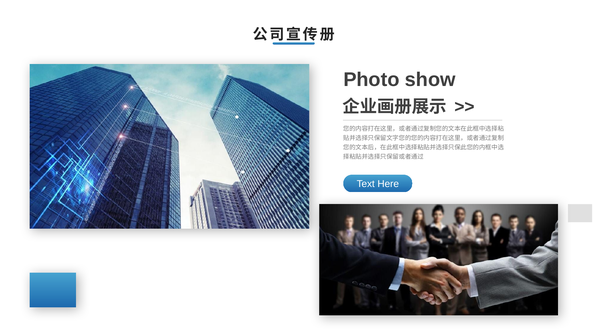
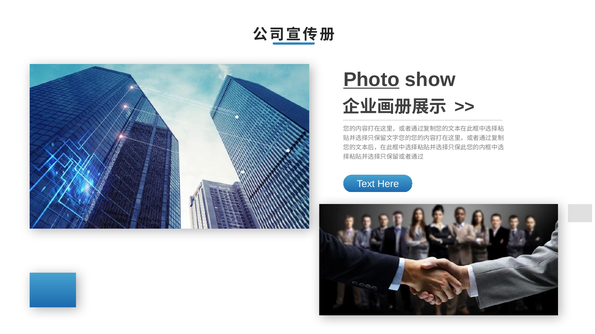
Photo underline: none -> present (371, 80)
